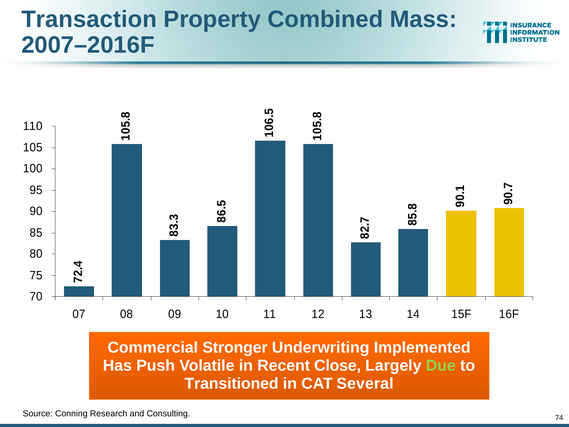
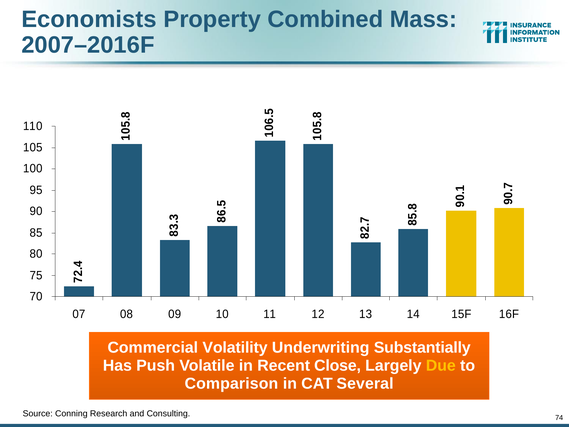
Transaction: Transaction -> Economists (89, 19)
Stronger: Stronger -> Volatility (235, 347)
Implemented: Implemented -> Substantially (422, 347)
Due colour: light green -> yellow (441, 365)
Transitioned: Transitioned -> Comparison (231, 383)
